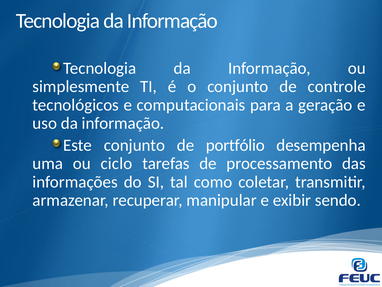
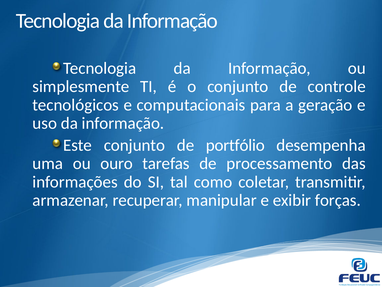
ciclo: ciclo -> ouro (117, 163)
sendo: sendo -> forças (338, 200)
